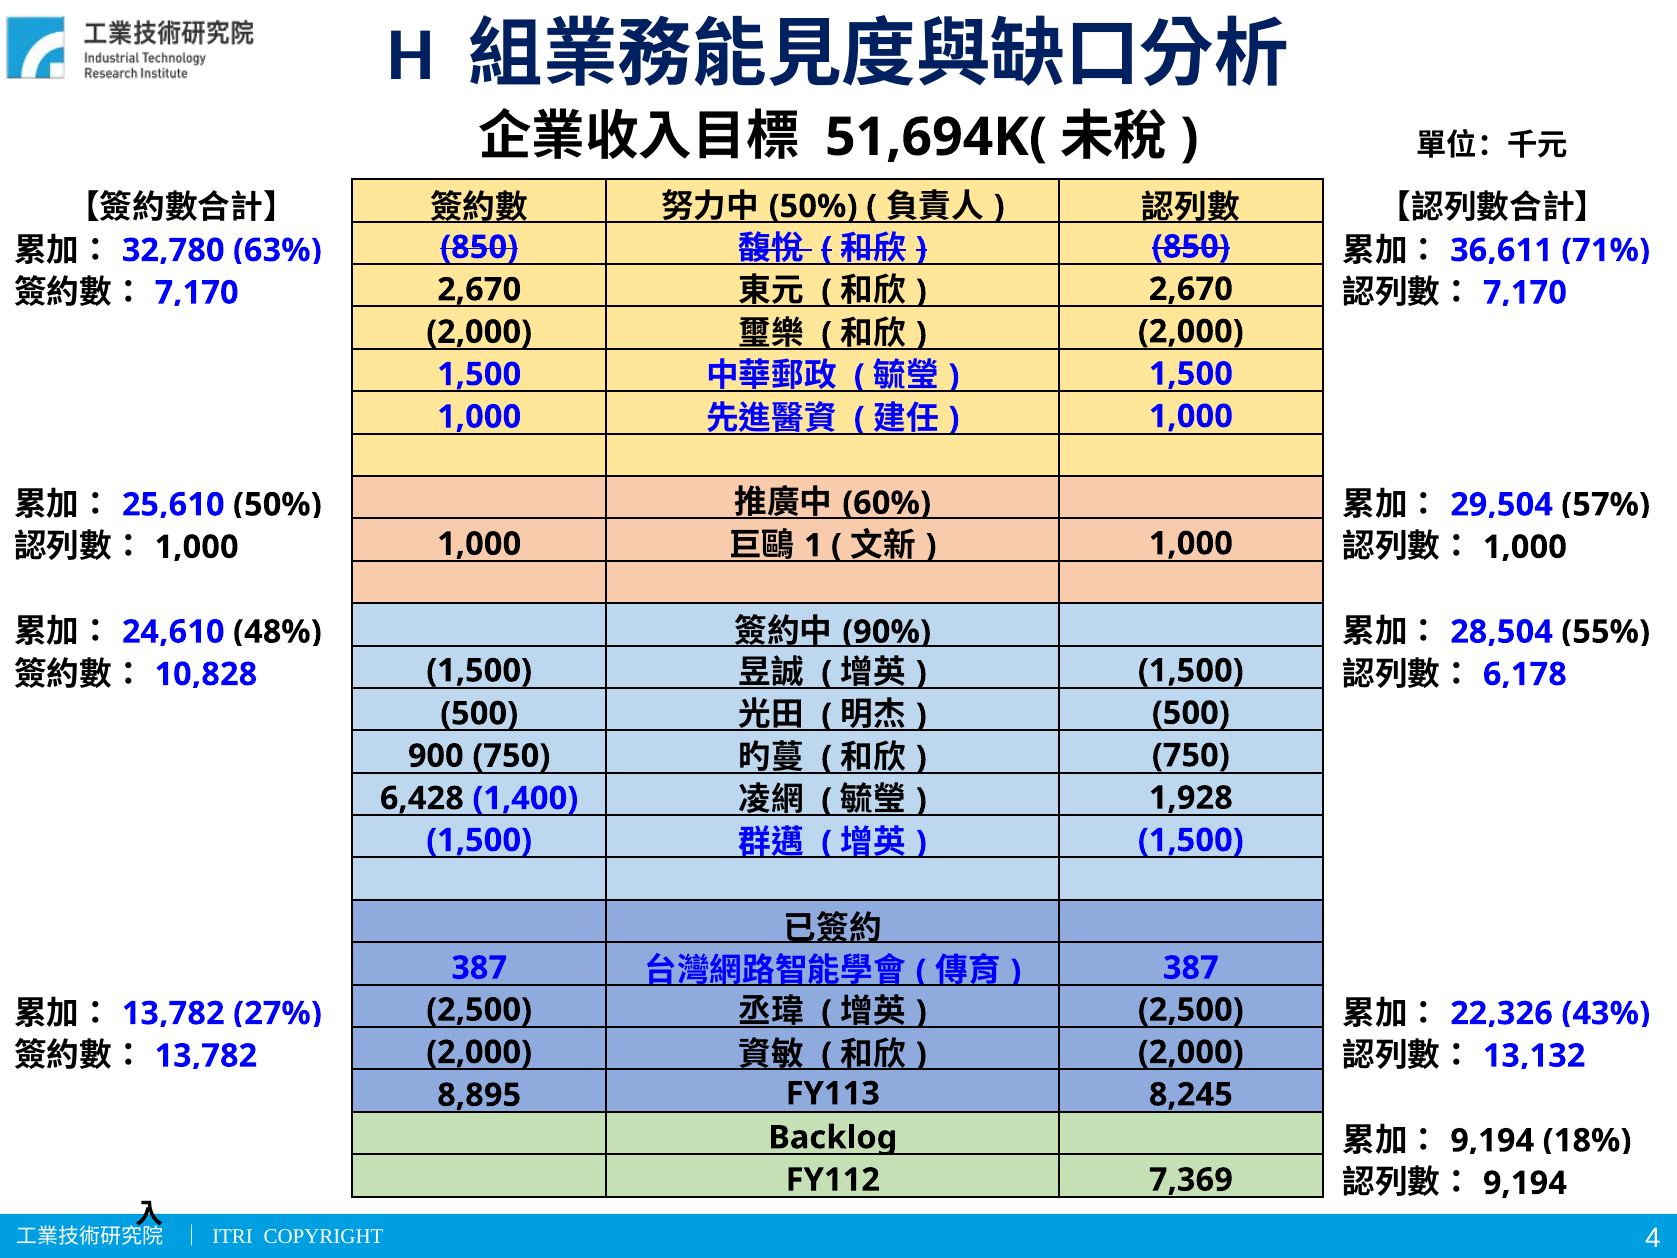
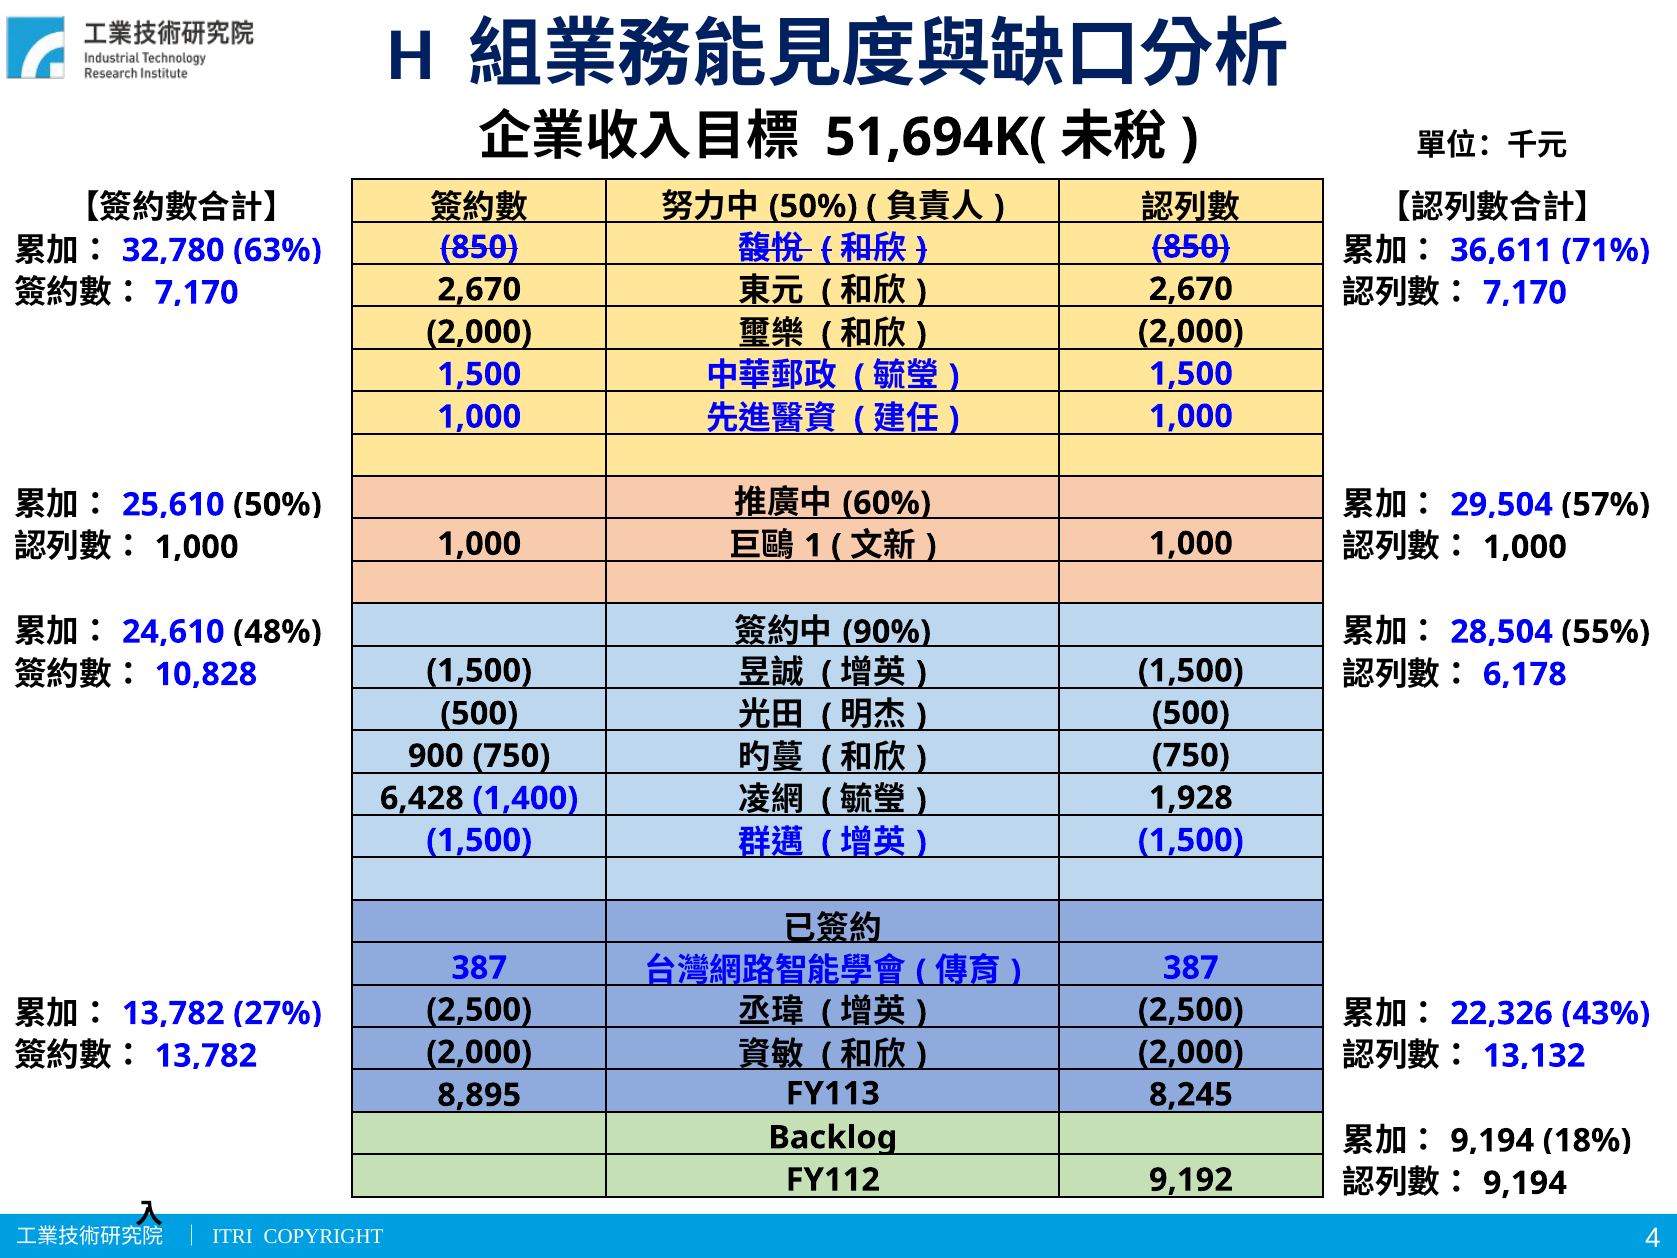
7,369: 7,369 -> 9,192 (1191, 1180)
